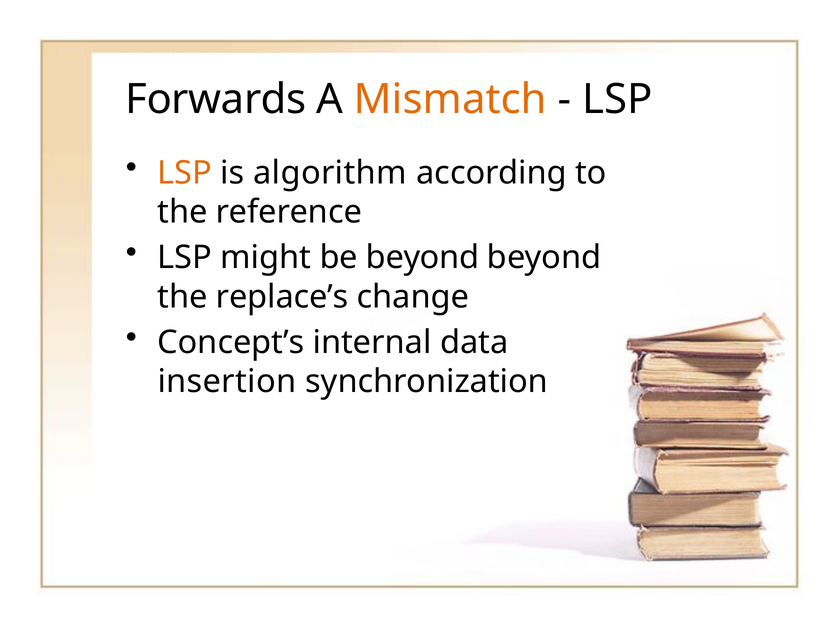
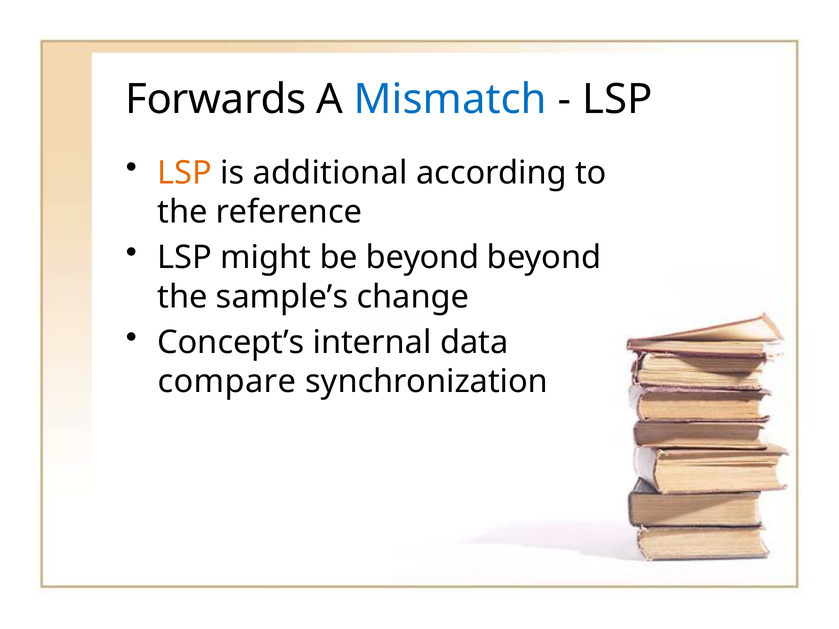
Mismatch colour: orange -> blue (450, 99)
algorithm: algorithm -> additional (330, 173)
replace’s: replace’s -> sample’s (282, 297)
insertion: insertion -> compare (227, 382)
